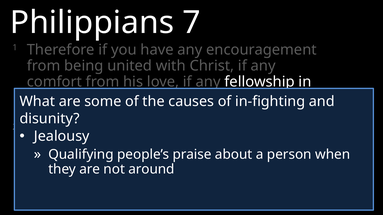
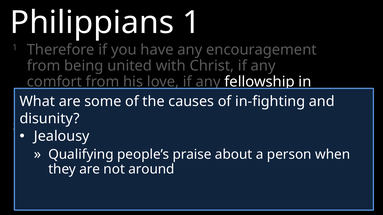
Philippians 7: 7 -> 1 (192, 23)
